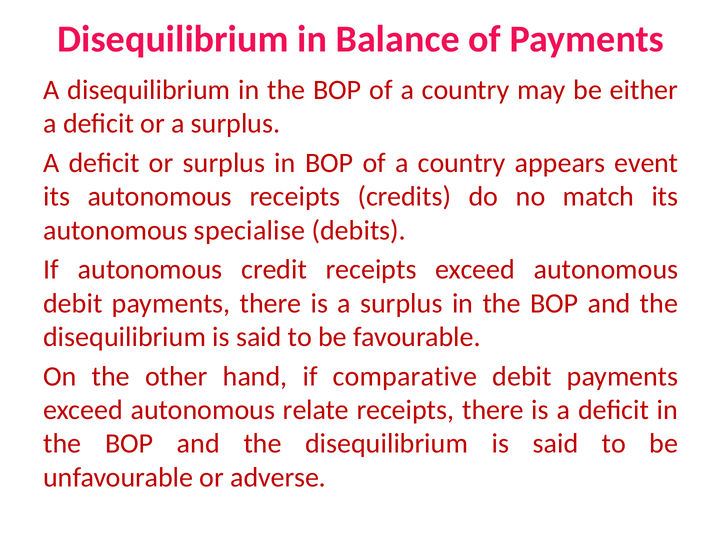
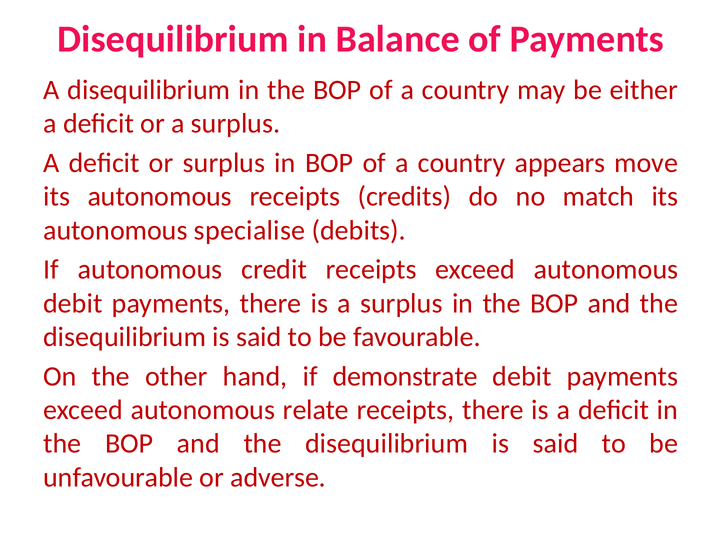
event: event -> move (646, 163)
comparative: comparative -> demonstrate (405, 377)
